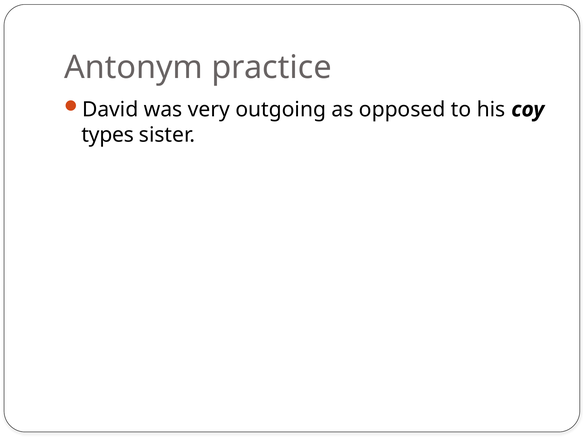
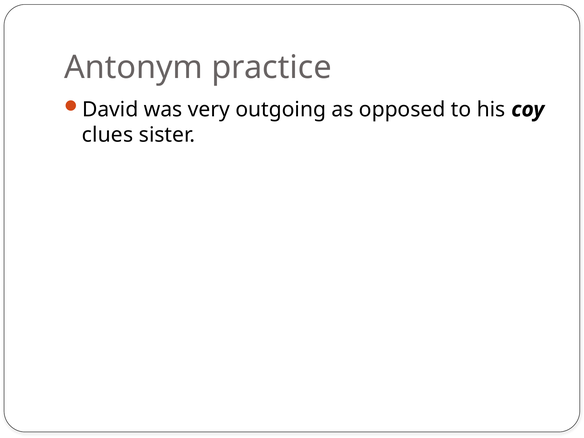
types: types -> clues (107, 135)
